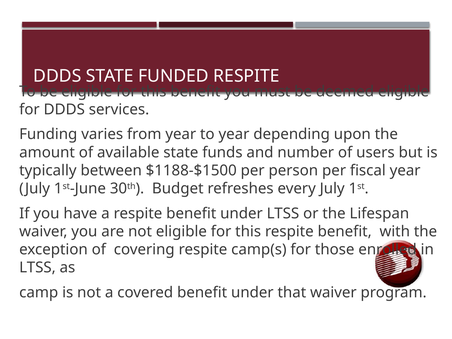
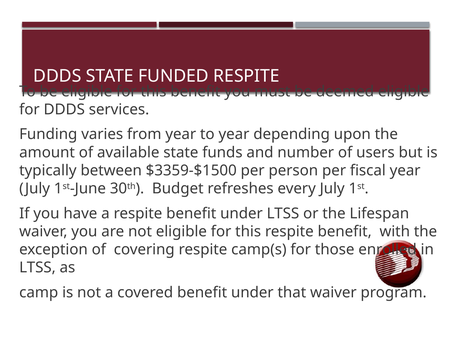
$1188-$1500: $1188-$1500 -> $3359-$1500 (191, 171)
